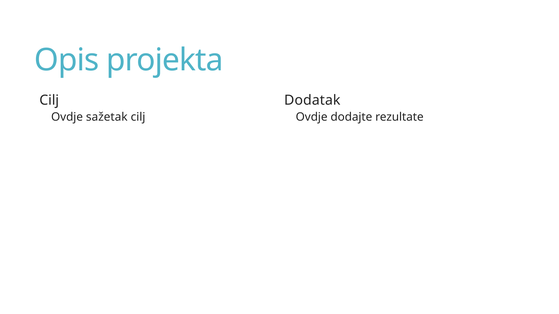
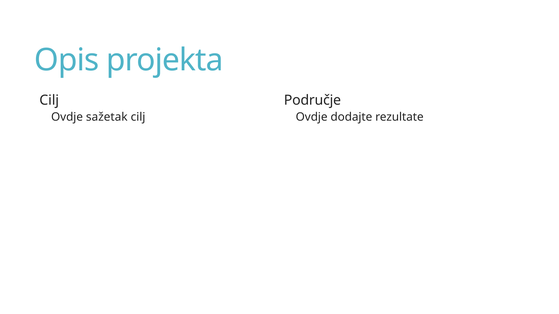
Dodatak: Dodatak -> Područje (312, 100)
